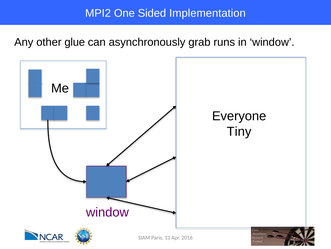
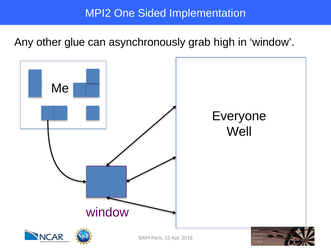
runs: runs -> high (224, 42)
Tiny: Tiny -> Well (239, 131)
